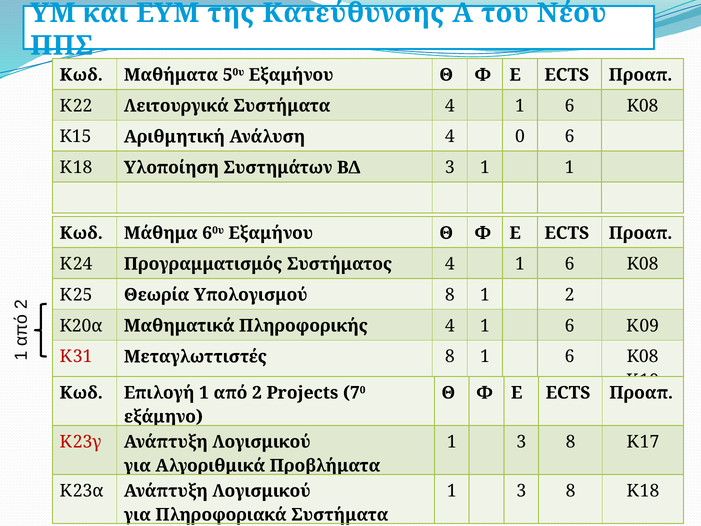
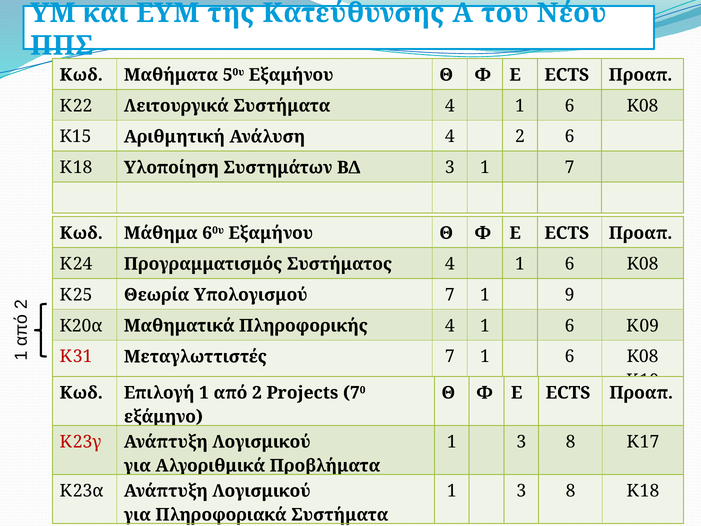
4 0: 0 -> 2 (520, 137)
1 1: 1 -> 7 (570, 167)
Υπολογισμού 8: 8 -> 7 (450, 295)
1 2: 2 -> 9 (570, 295)
Μεταγλωττιστές 8: 8 -> 7 (450, 356)
